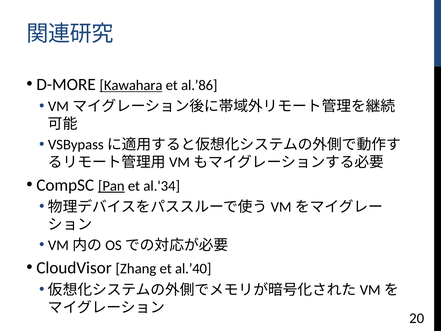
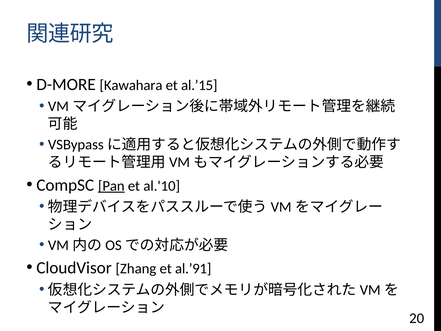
Kawahara underline: present -> none (131, 85)
al.’86: al.’86 -> al.’15 (199, 85)
al.'34: al.'34 -> al.'10 (162, 186)
al.’40: al.’40 -> al.’91 (193, 269)
